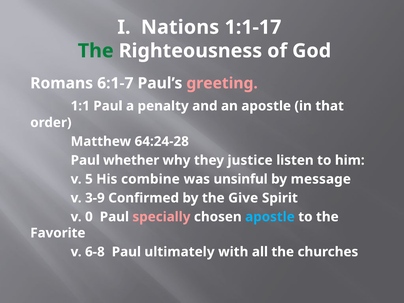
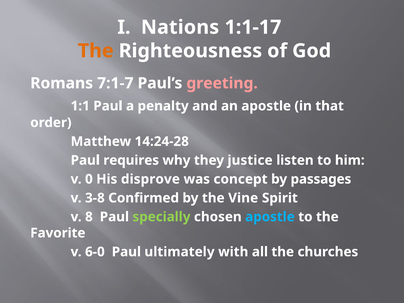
The colour: green -> orange (96, 51)
6:1-7: 6:1-7 -> 7:1-7 (115, 83)
64:24-28: 64:24-28 -> 14:24-28 (162, 141)
whether: whether -> requires (131, 160)
5: 5 -> 0 (89, 179)
combine: combine -> disprove (150, 179)
unsinful: unsinful -> concept (241, 179)
message: message -> passages (321, 179)
3-9: 3-9 -> 3-8 (95, 198)
Give: Give -> Vine (243, 198)
0: 0 -> 8 (89, 217)
specially colour: pink -> light green (161, 217)
6-8: 6-8 -> 6-0 (95, 252)
